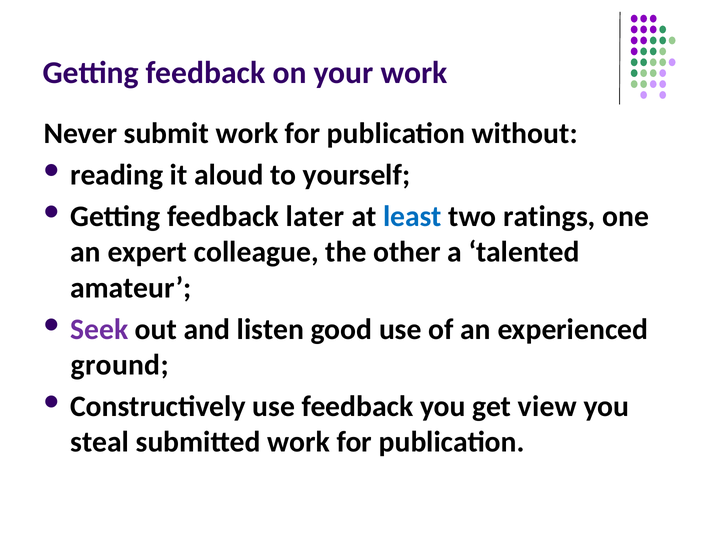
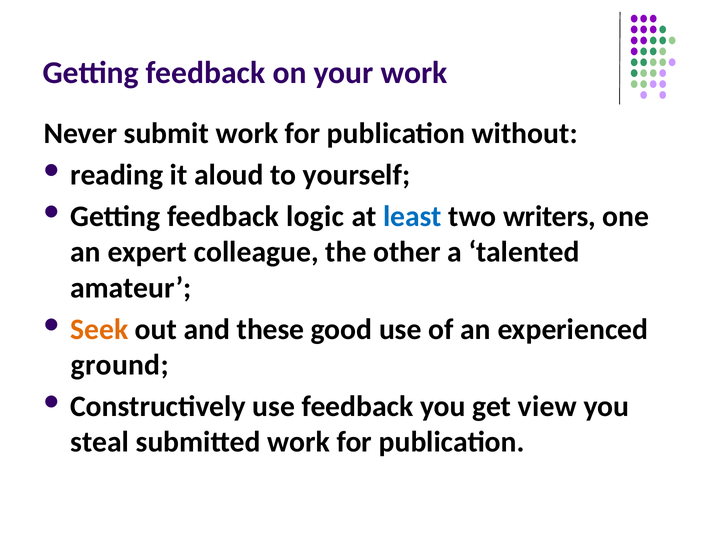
later: later -> logic (315, 217)
ratings: ratings -> writers (549, 217)
Seek colour: purple -> orange (99, 329)
listen: listen -> these (271, 329)
